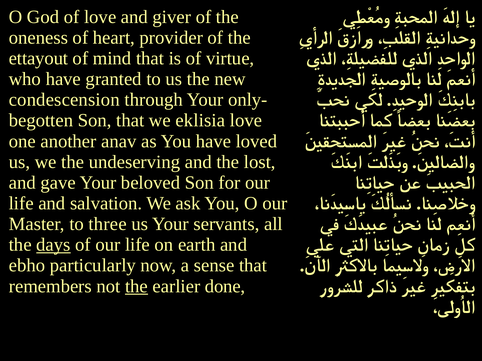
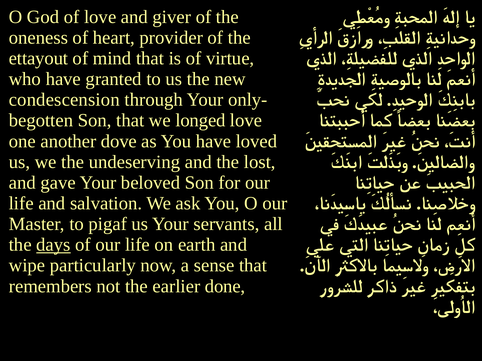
eklisia: eklisia -> longed (200, 121)
anav: anav -> dove (119, 141)
three: three -> pigaf (108, 224)
ebho: ebho -> wipe (27, 266)
the underline: present -> none (137, 287)
